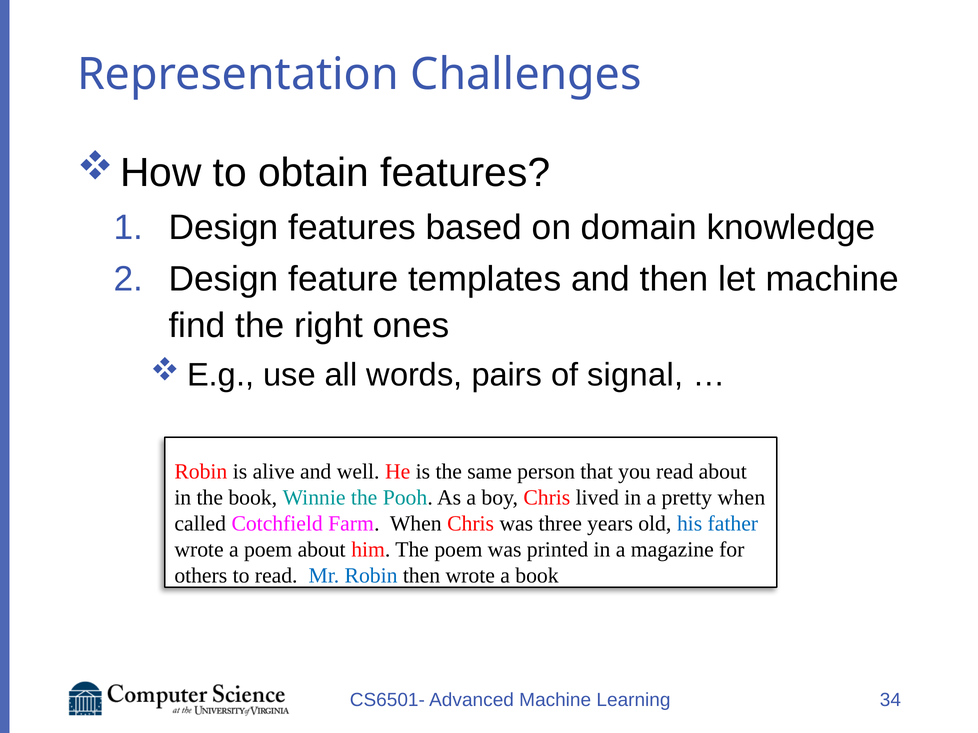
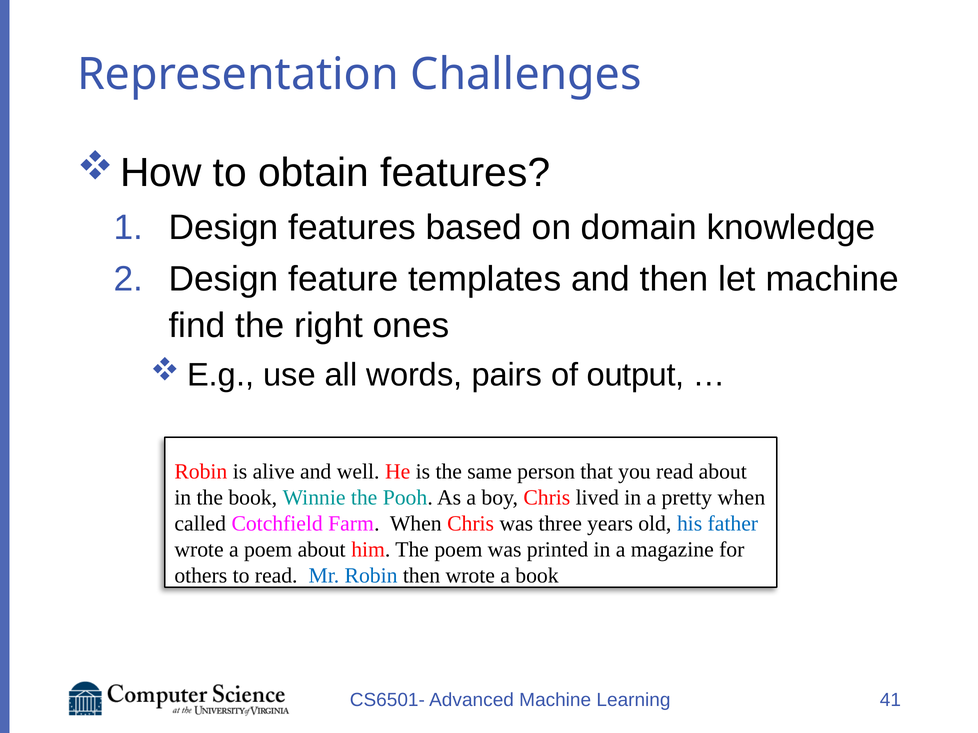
signal: signal -> output (636, 375)
34: 34 -> 41 (890, 701)
